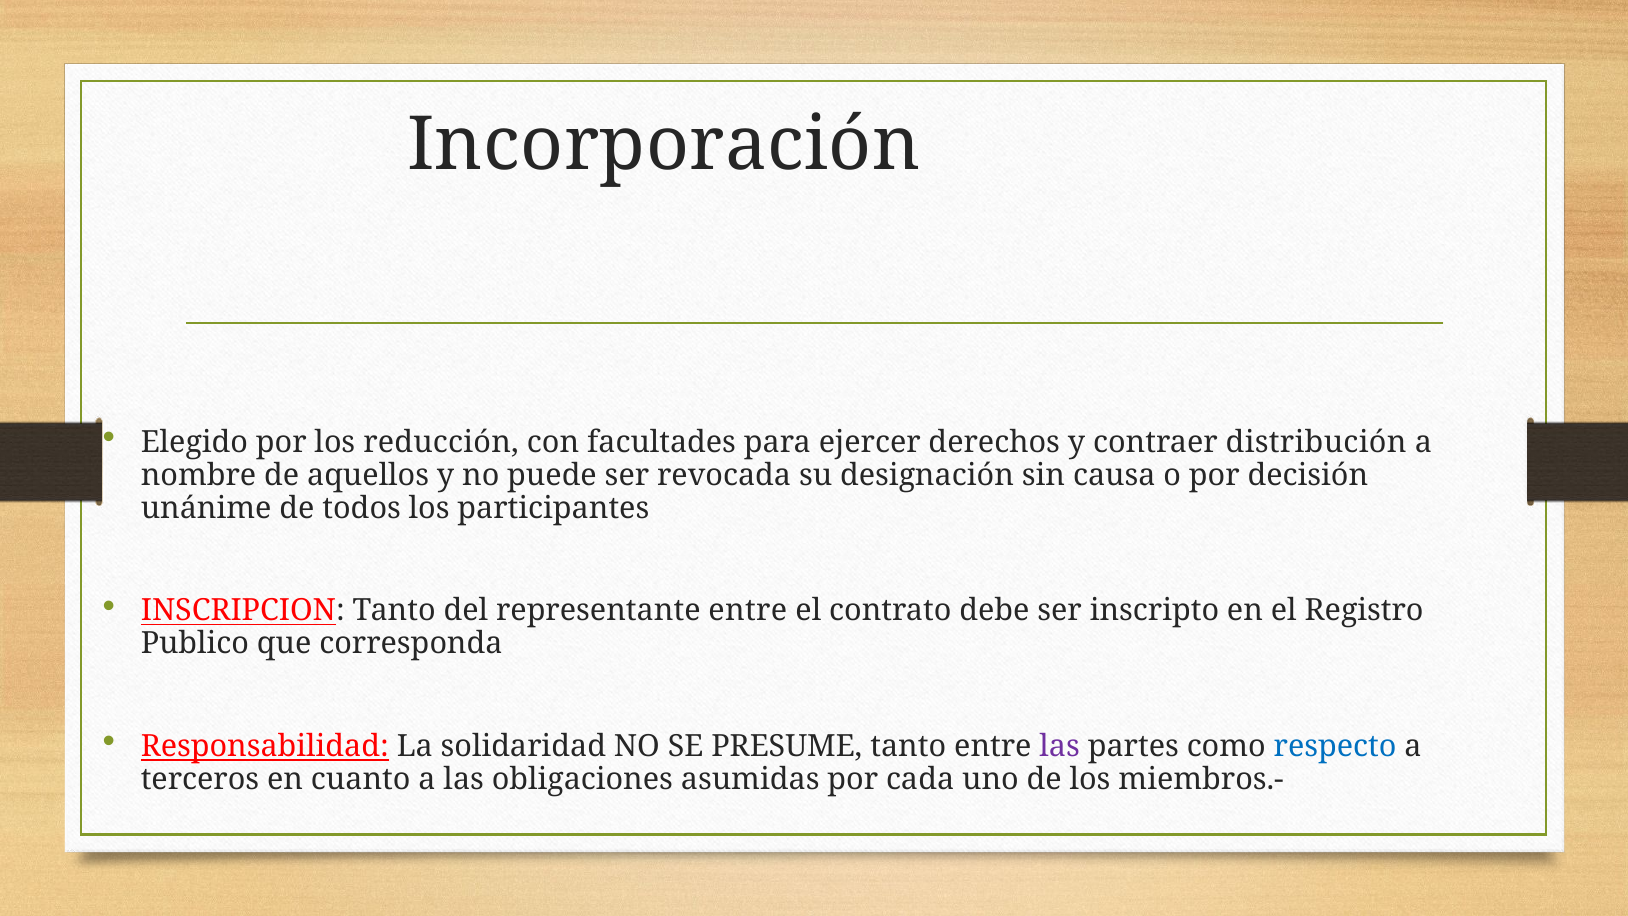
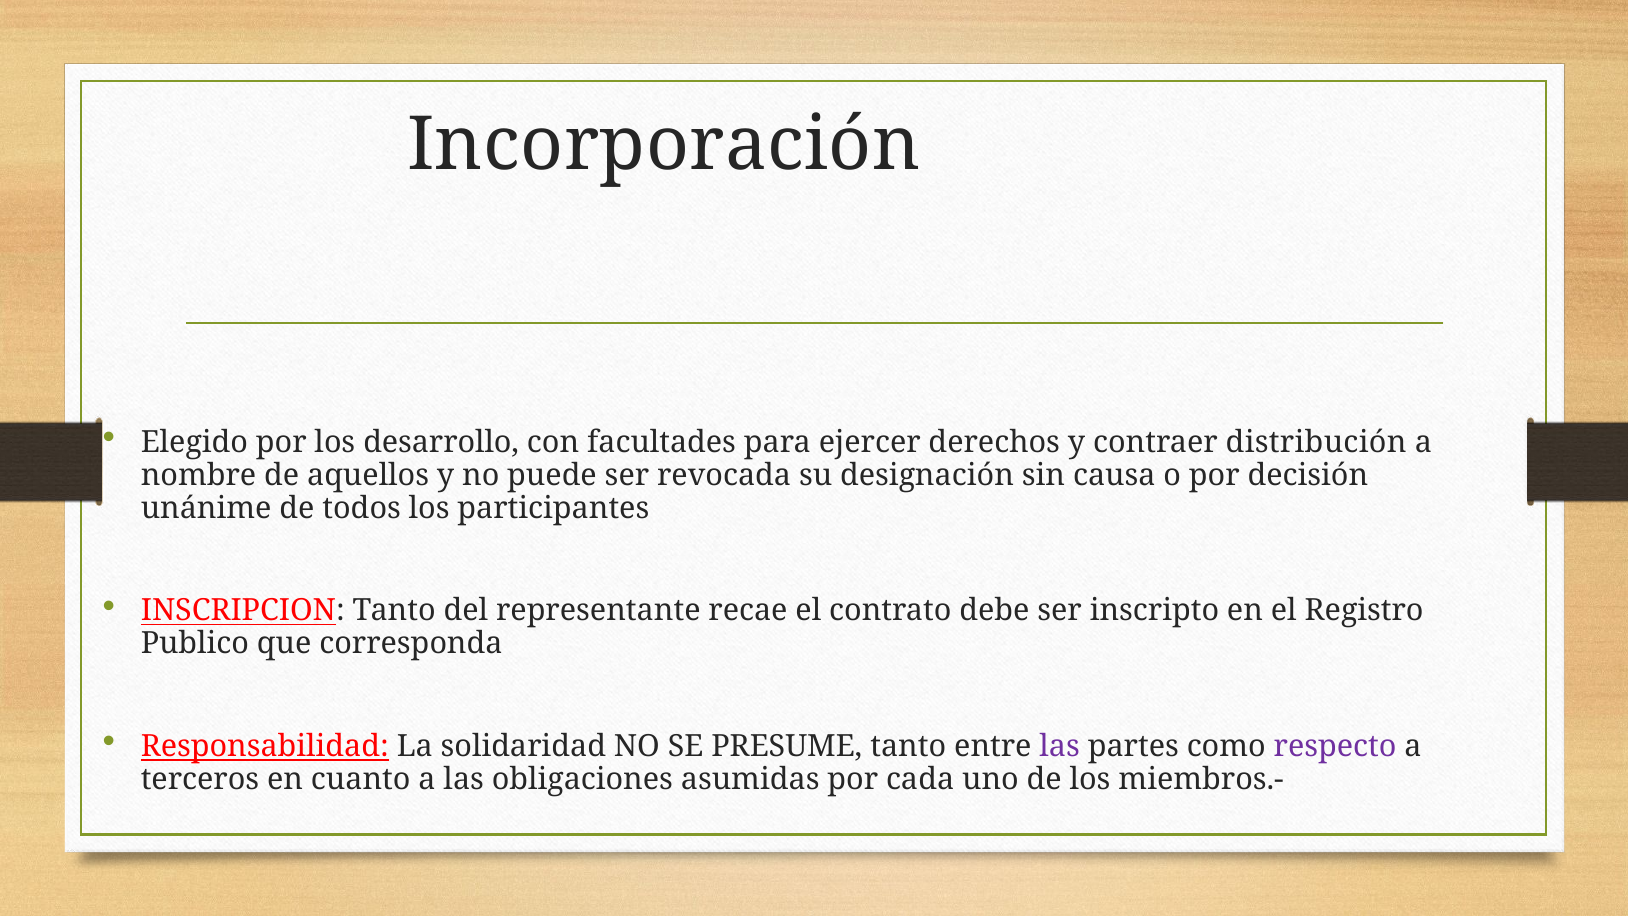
reducción: reducción -> desarrollo (441, 442)
representante entre: entre -> recae (748, 611)
respecto colour: blue -> purple (1335, 746)
